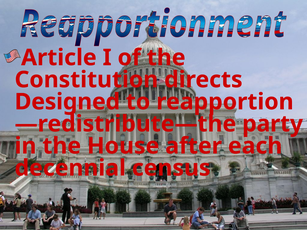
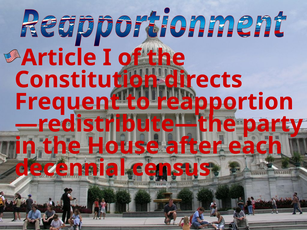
Designed: Designed -> Frequent (67, 102)
